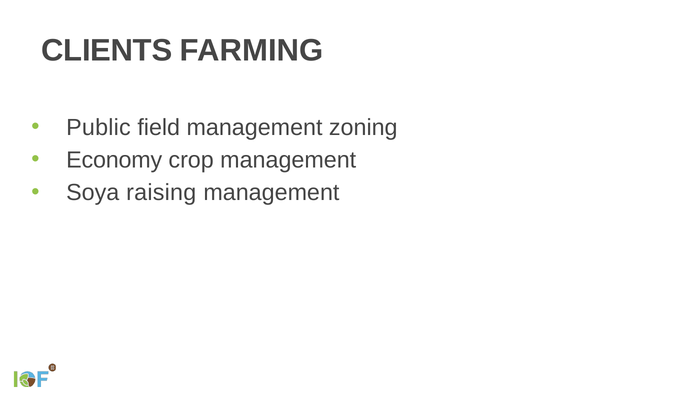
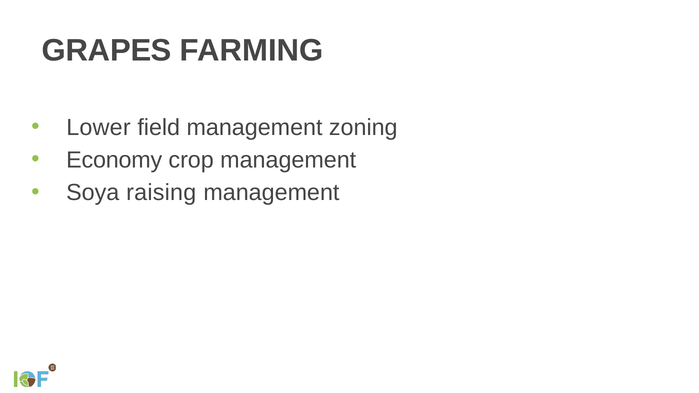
CLIENTS: CLIENTS -> GRAPES (107, 51)
Public: Public -> Lower (98, 128)
